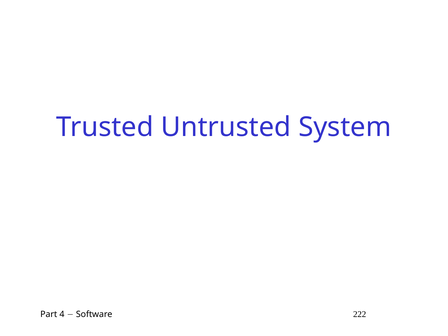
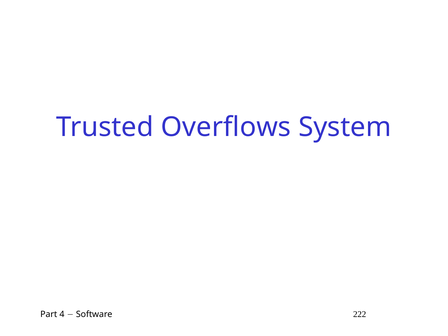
Untrusted: Untrusted -> Overflows (226, 127)
